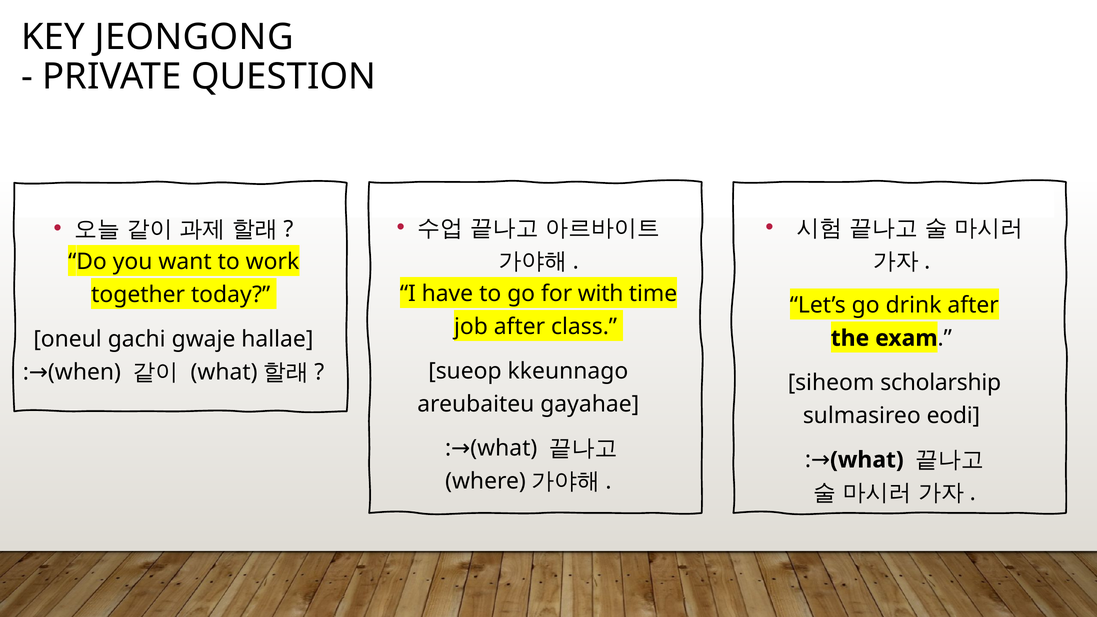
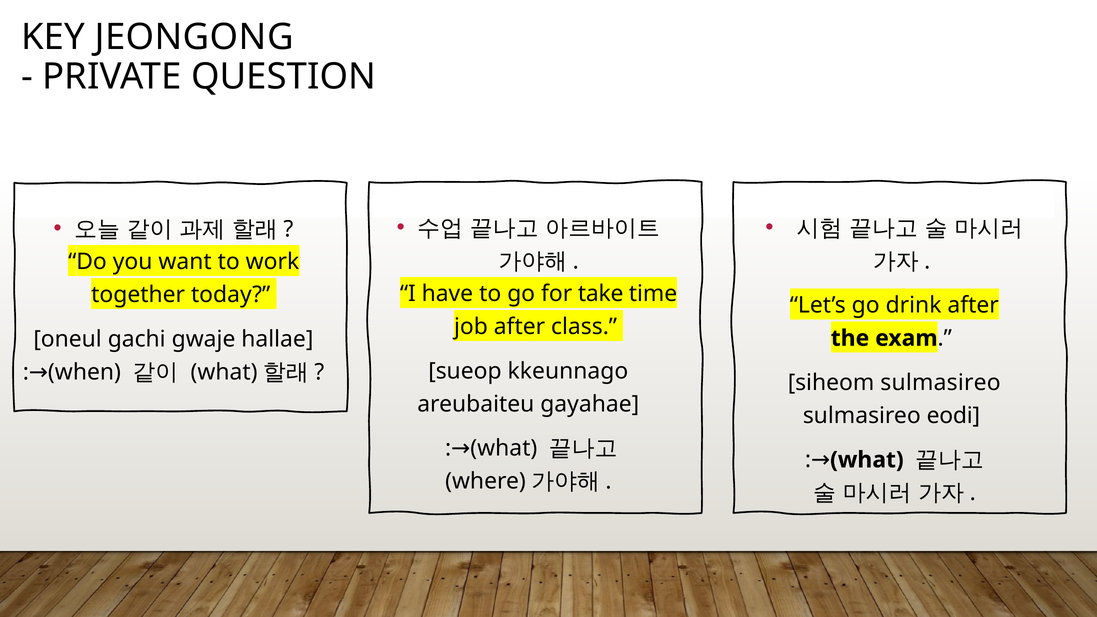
with: with -> take (601, 294)
siheom scholarship: scholarship -> sulmasireo (940, 383)
